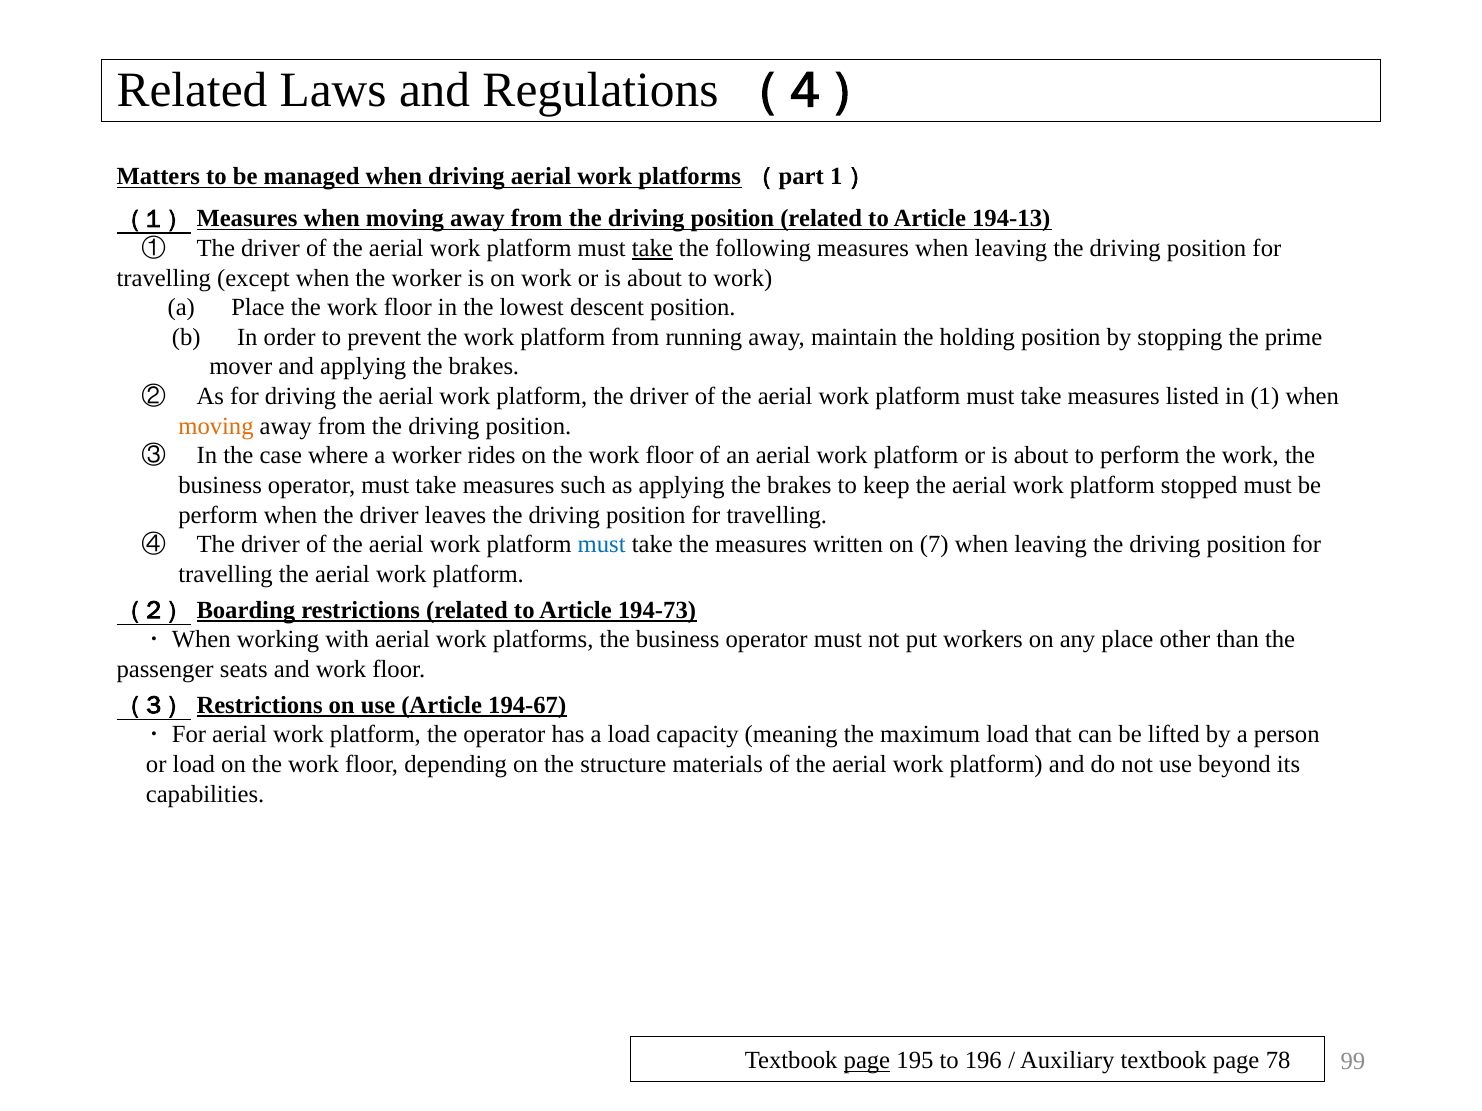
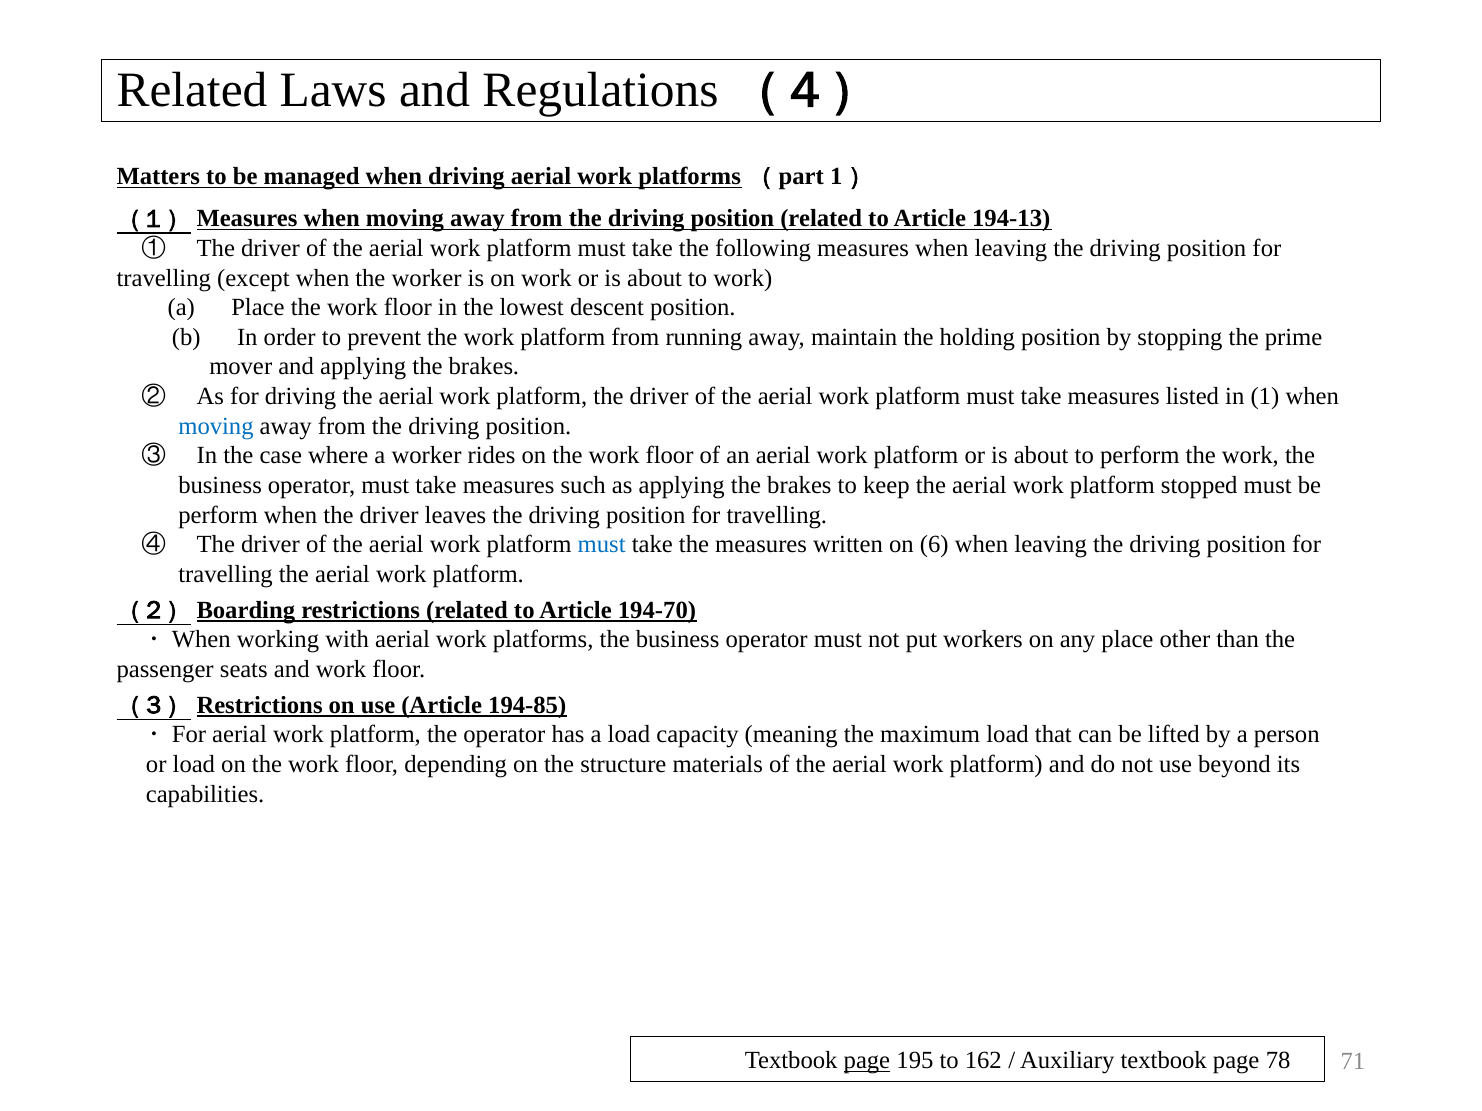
take underline: present -> none (652, 248)
moving colour: orange -> blue (216, 426)
7: 7 -> 6 (934, 545)
194-73: 194-73 -> 194-70 (657, 610)
194-67: 194-67 -> 194-85 (527, 705)
196: 196 -> 162 (983, 1061)
99: 99 -> 71 (1353, 1061)
